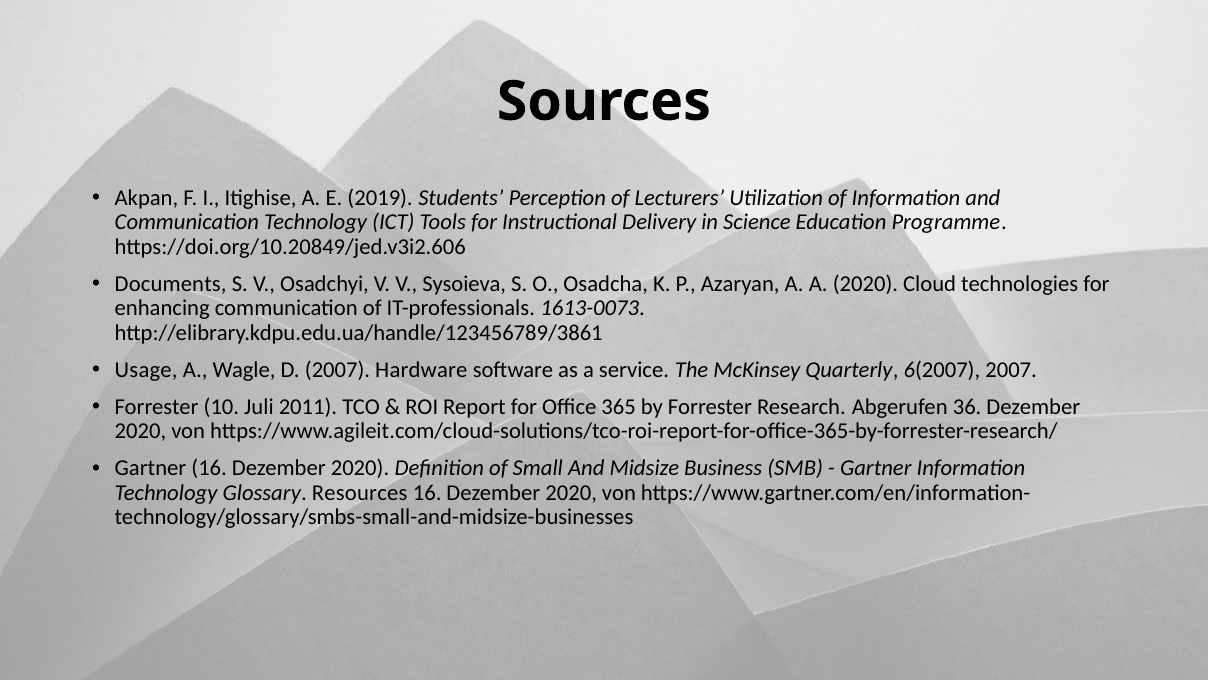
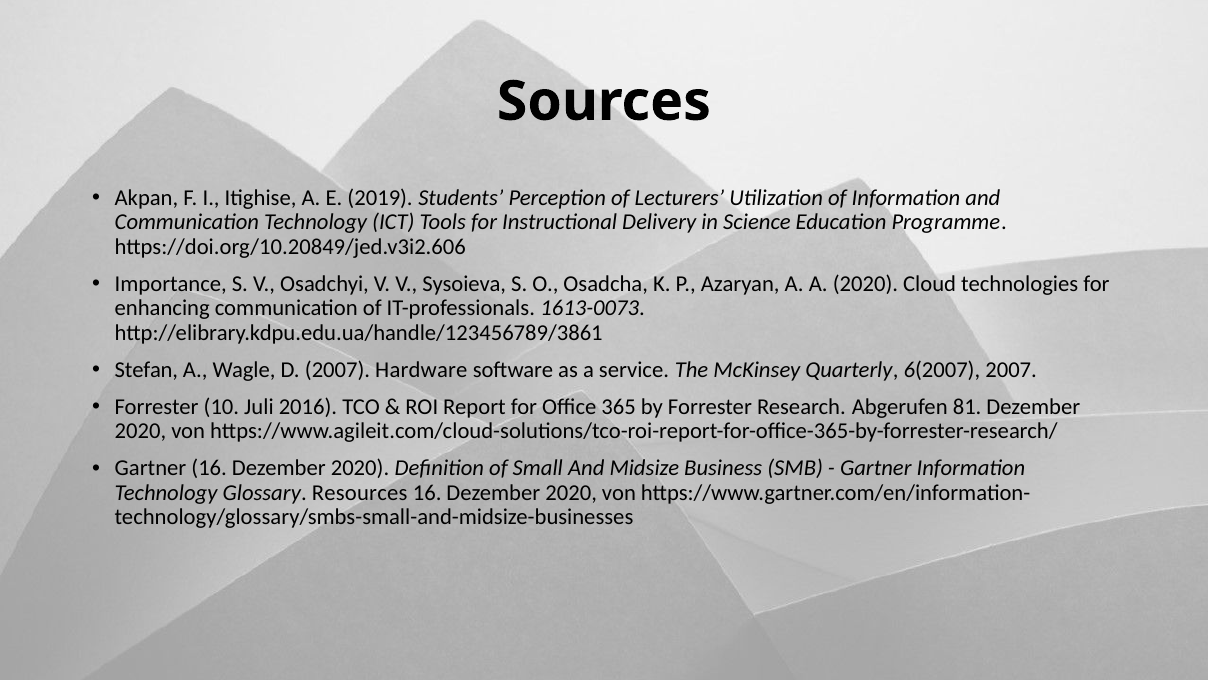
Documents: Documents -> Importance (171, 284)
Usage: Usage -> Stefan (146, 370)
2011: 2011 -> 2016 (308, 407)
36: 36 -> 81 (967, 407)
